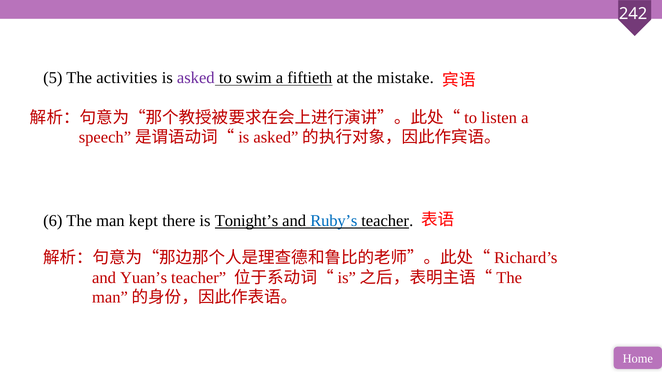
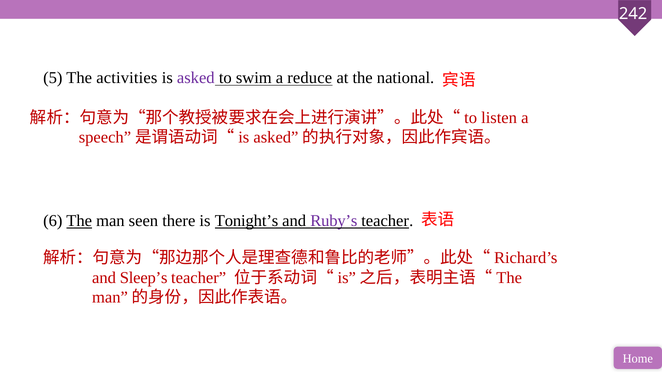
fiftieth: fiftieth -> reduce (310, 78)
mistake: mistake -> national (406, 78)
The underline: none -> present (79, 221)
kept: kept -> seen (143, 221)
Ruby’s colour: blue -> purple (334, 221)
Yuan’s: Yuan’s -> Sleep’s (144, 278)
